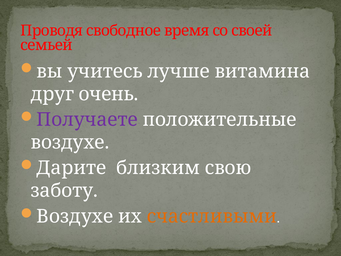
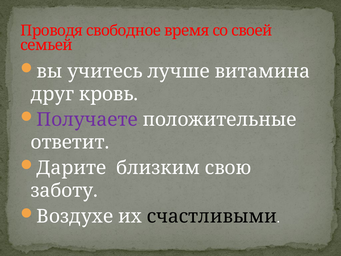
очень: очень -> кровь (109, 94)
воздухе: воздухе -> ответит (70, 142)
счастливыми colour: orange -> black (212, 216)
